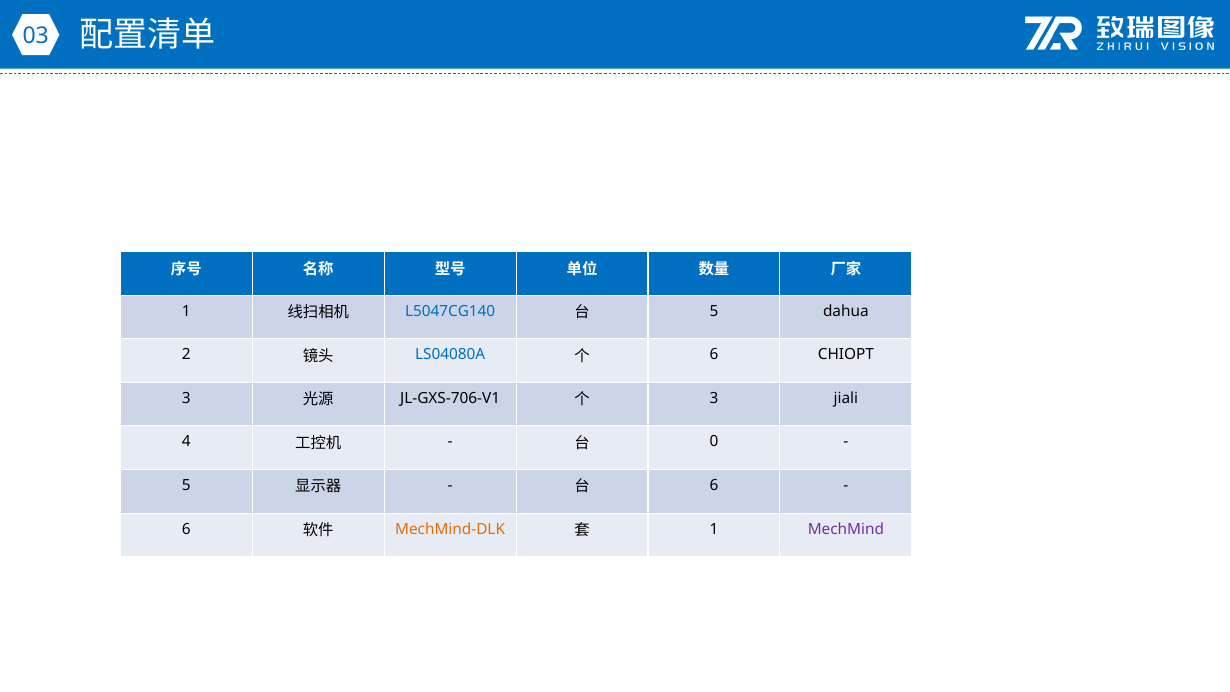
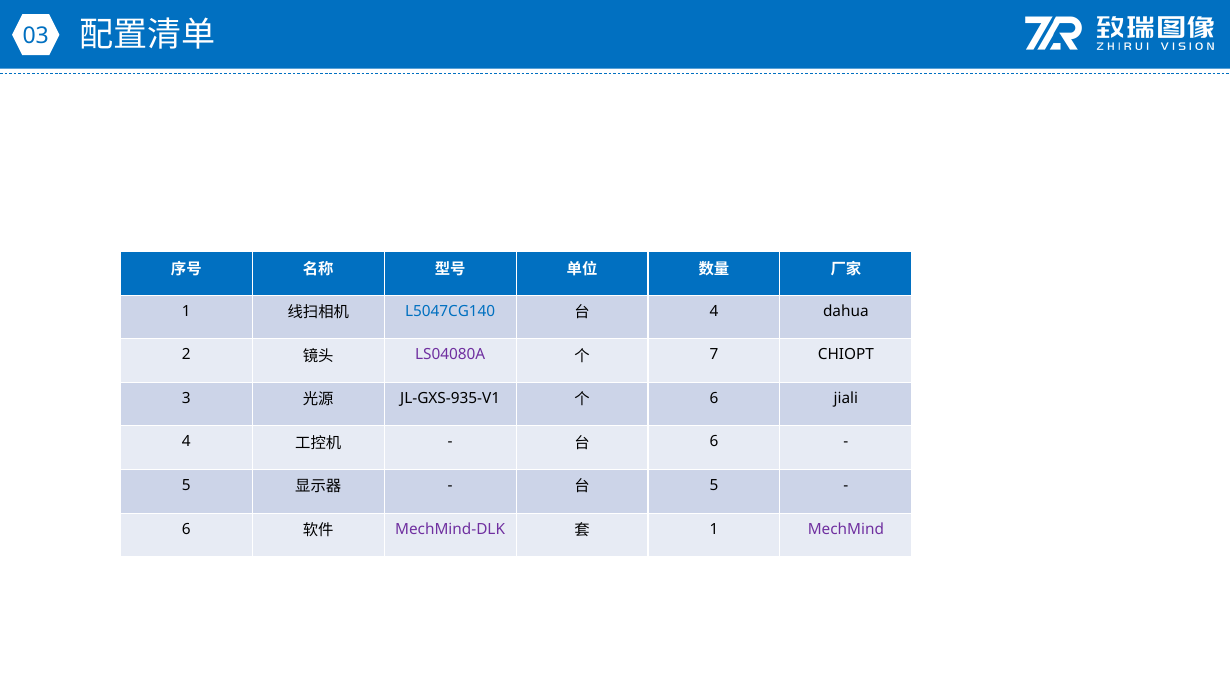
5: 5 -> 4 (714, 311)
LS04080A colour: blue -> purple (450, 355)
6: 6 -> 7 (714, 355)
JL-GXS-706-V1: JL-GXS-706-V1 -> JL-GXS-935-V1 (450, 398)
3: 3 -> 6 (714, 398)
0: 0 -> 6 (714, 442)
6: 6 -> 5 (714, 485)
MechMind-DLK colour: orange -> purple (450, 529)
